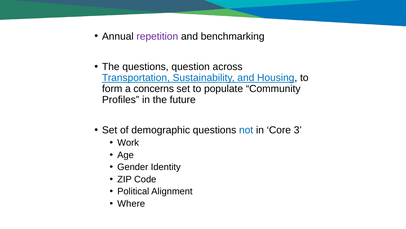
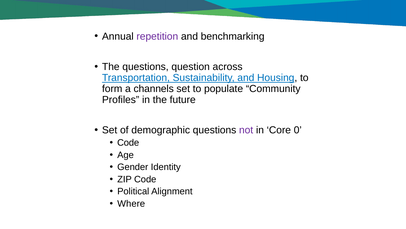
concerns: concerns -> channels (154, 89)
not colour: blue -> purple (246, 130)
3: 3 -> 0 (298, 130)
Work: Work -> Code (128, 142)
